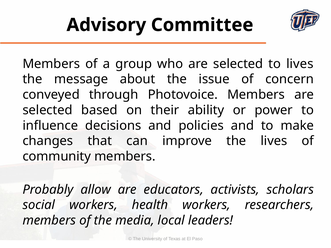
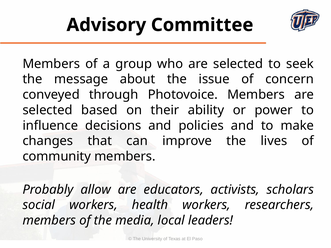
to lives: lives -> seek (300, 64)
